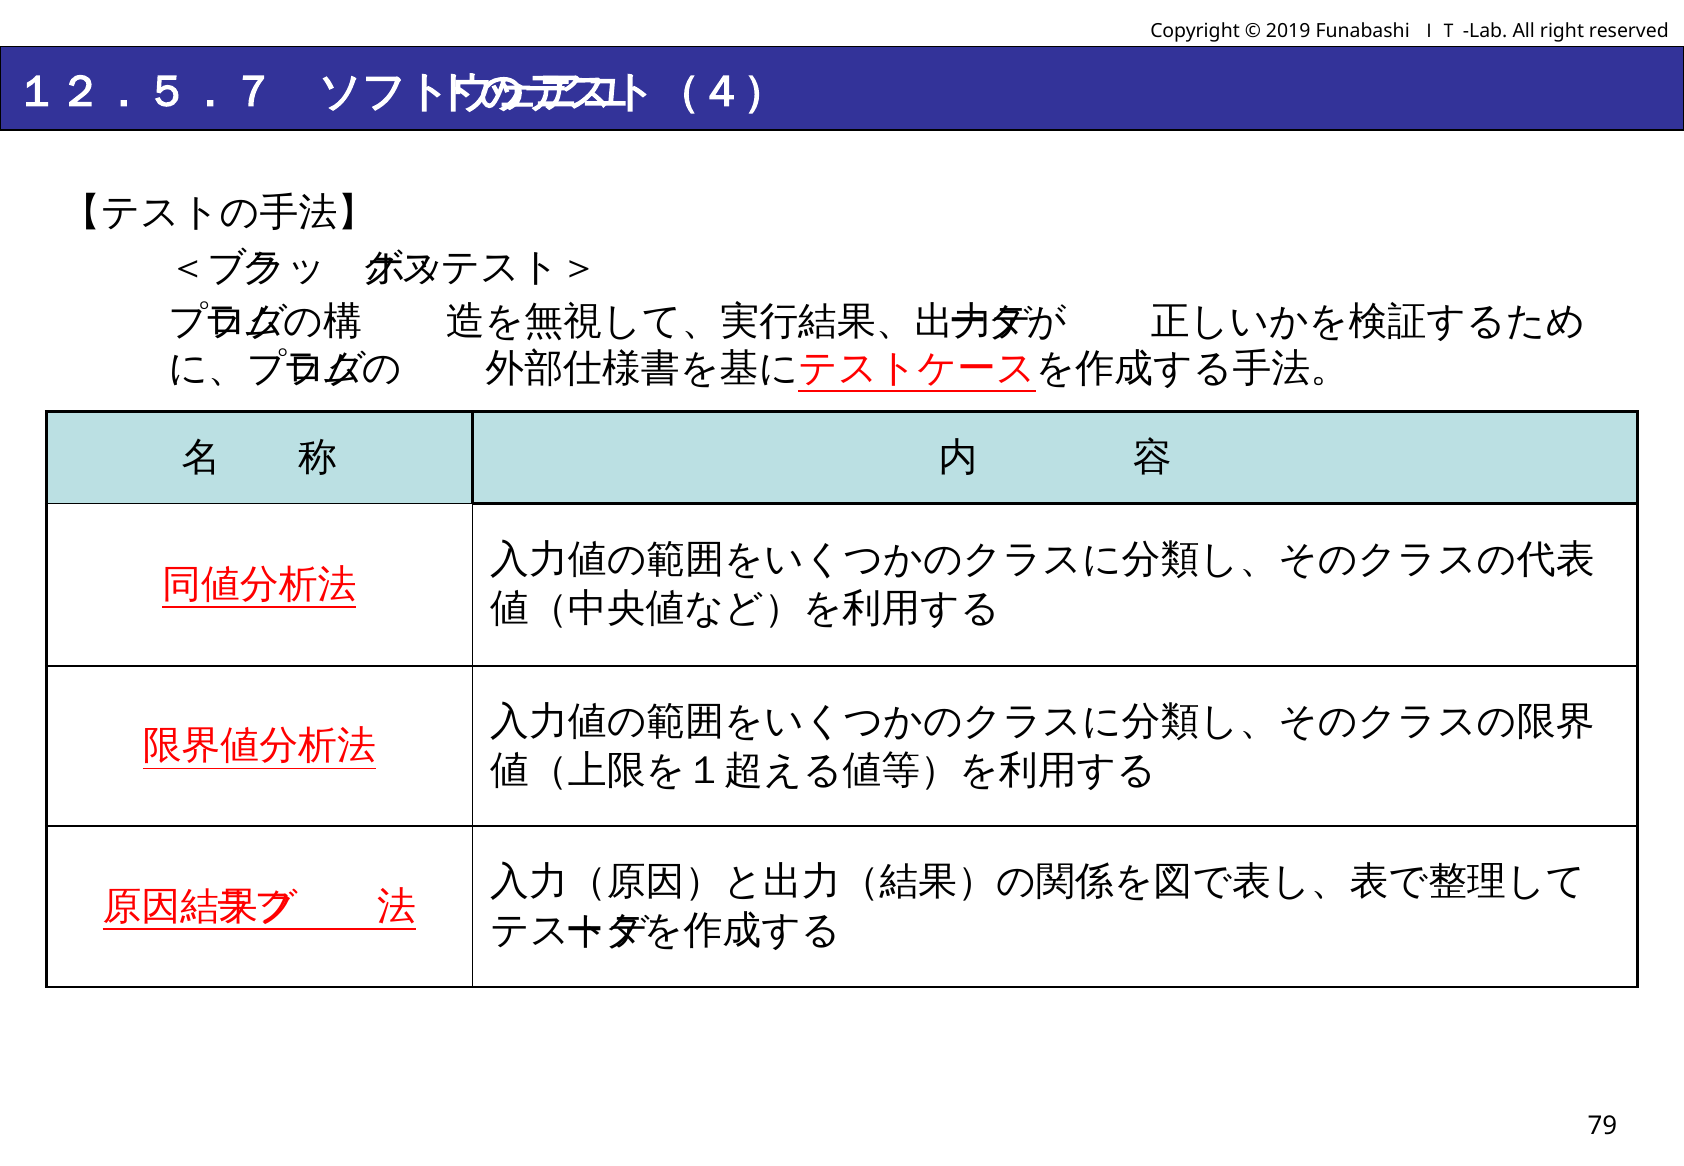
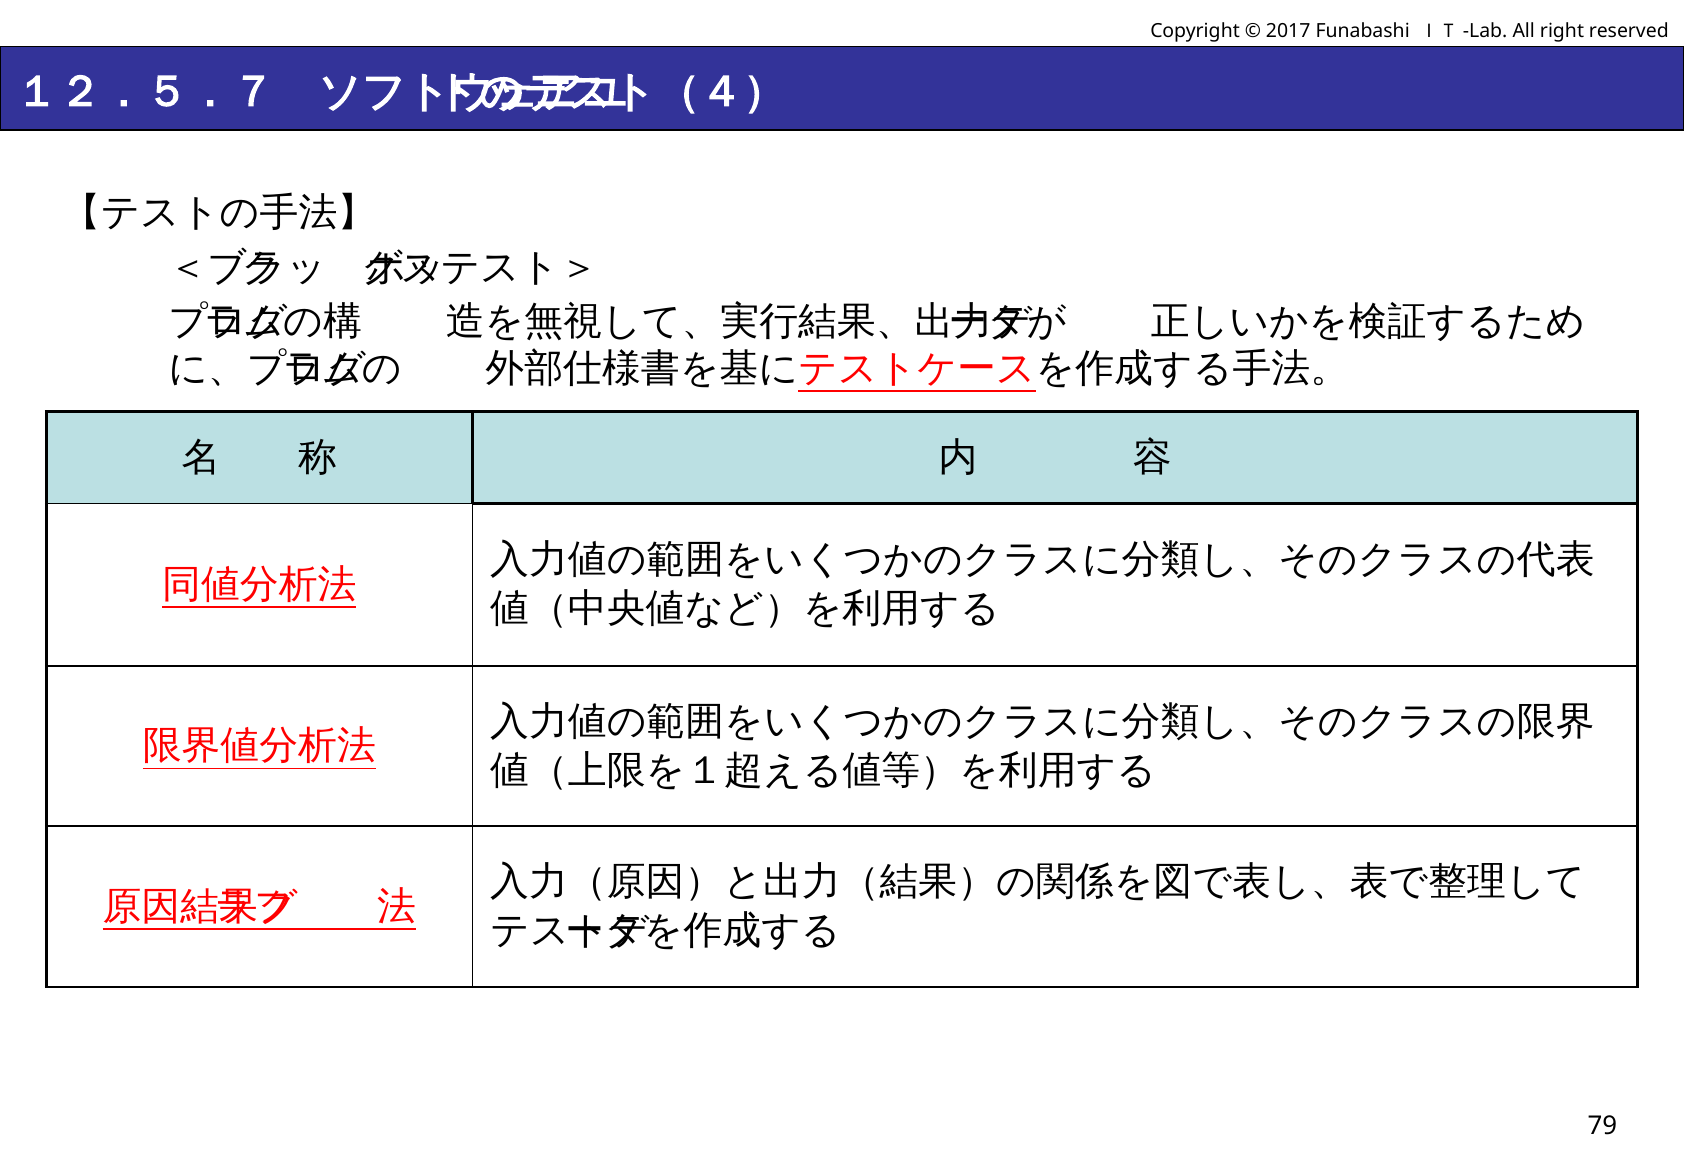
2019: 2019 -> 2017 (1288, 32)
